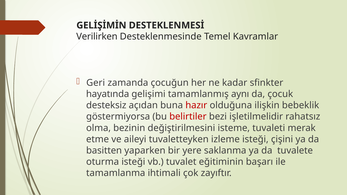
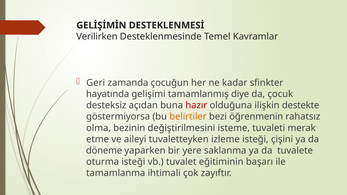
aynı: aynı -> diye (240, 94)
bebeklik: bebeklik -> destekte (301, 105)
belirtiler colour: red -> orange (188, 117)
işletilmelidir: işletilmelidir -> öğrenmenin (256, 117)
basitten: basitten -> döneme (104, 151)
